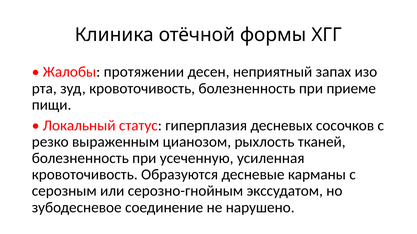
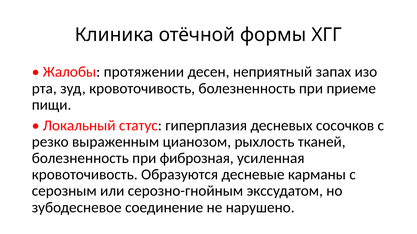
усеченную: усеченную -> фиброзная (197, 159)
